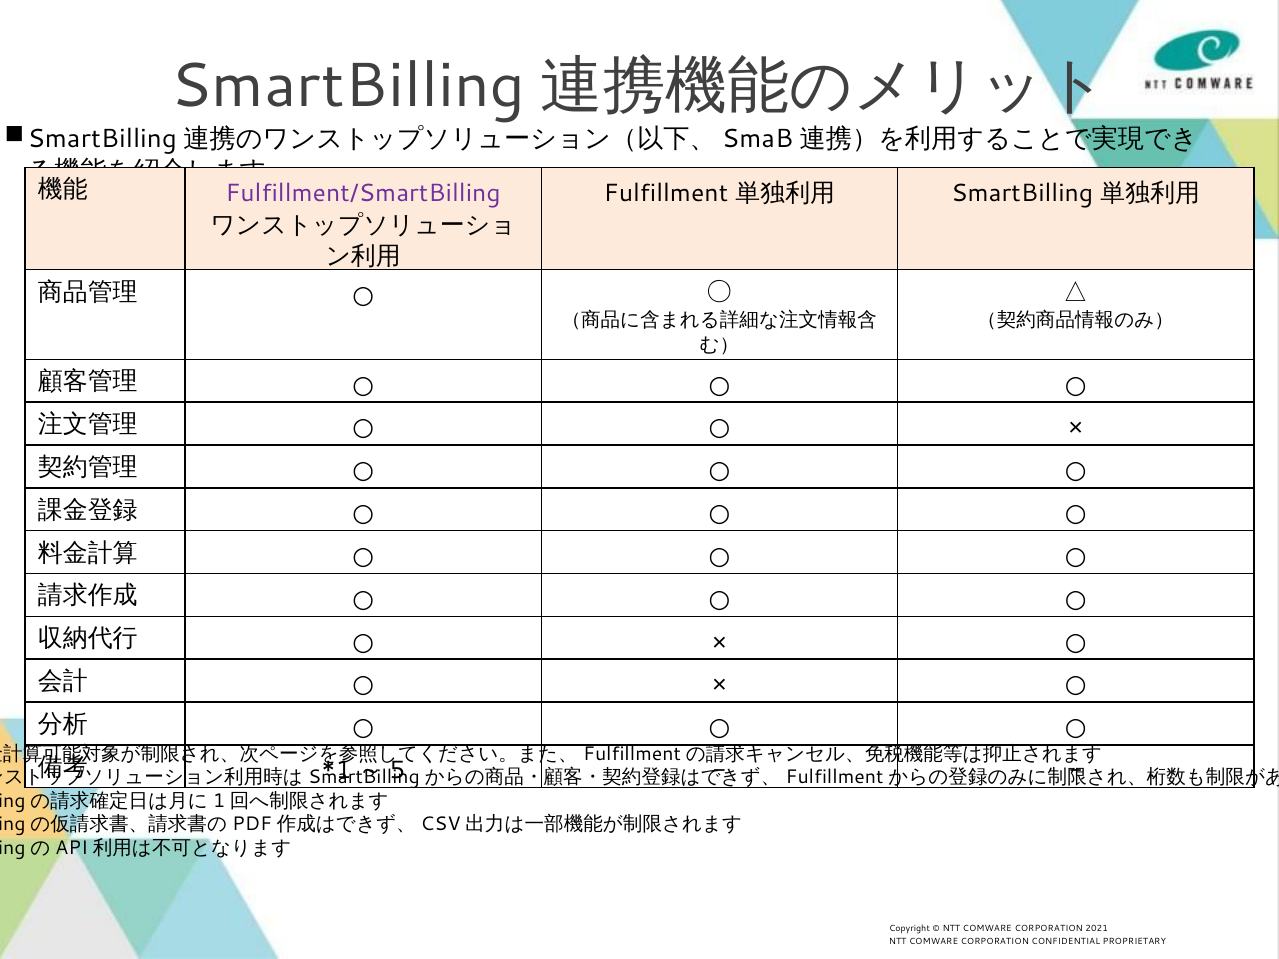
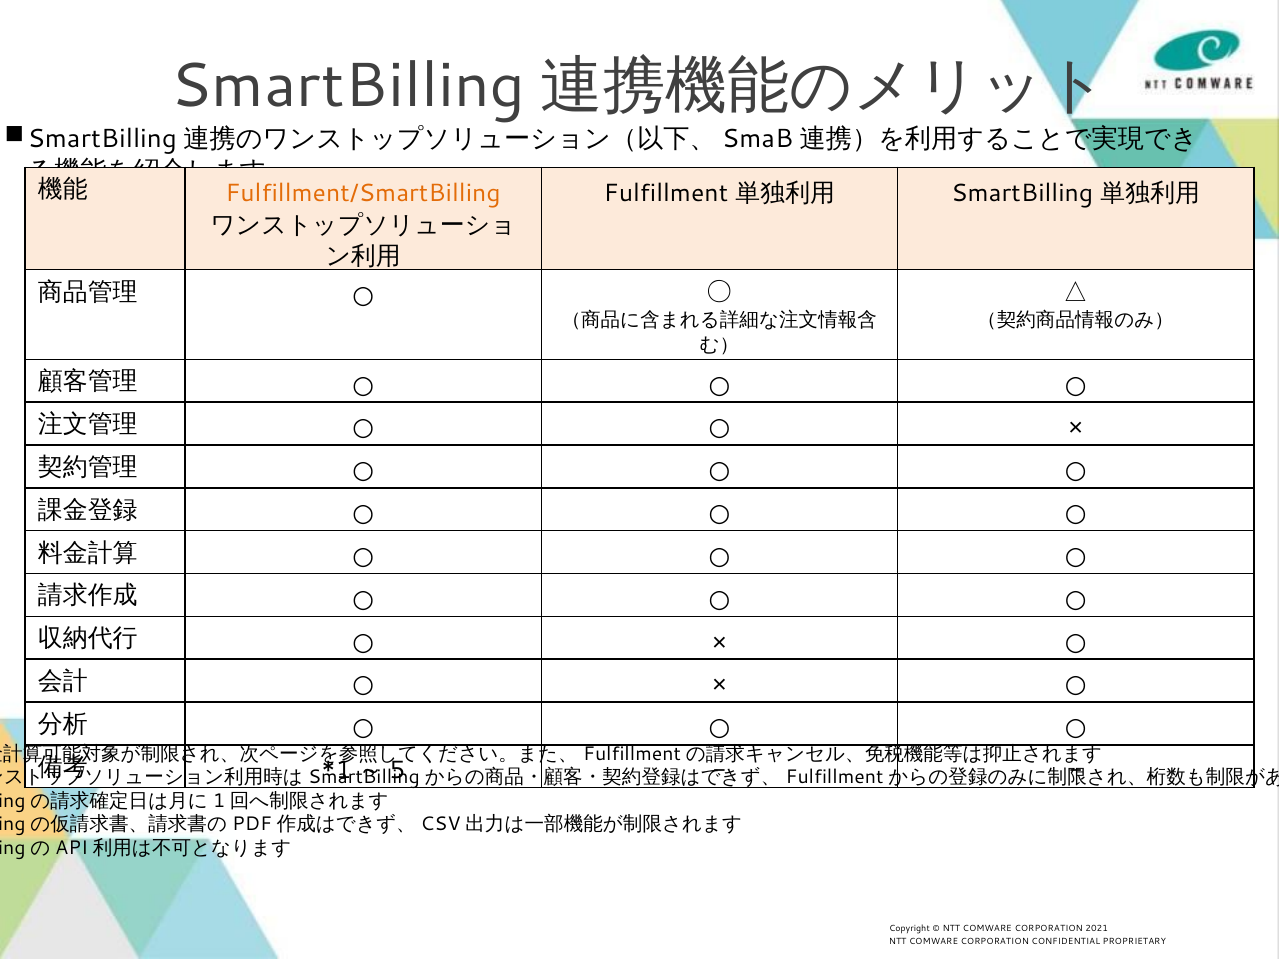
Fulfillment/SmartBilling colour: purple -> orange (363, 193)
